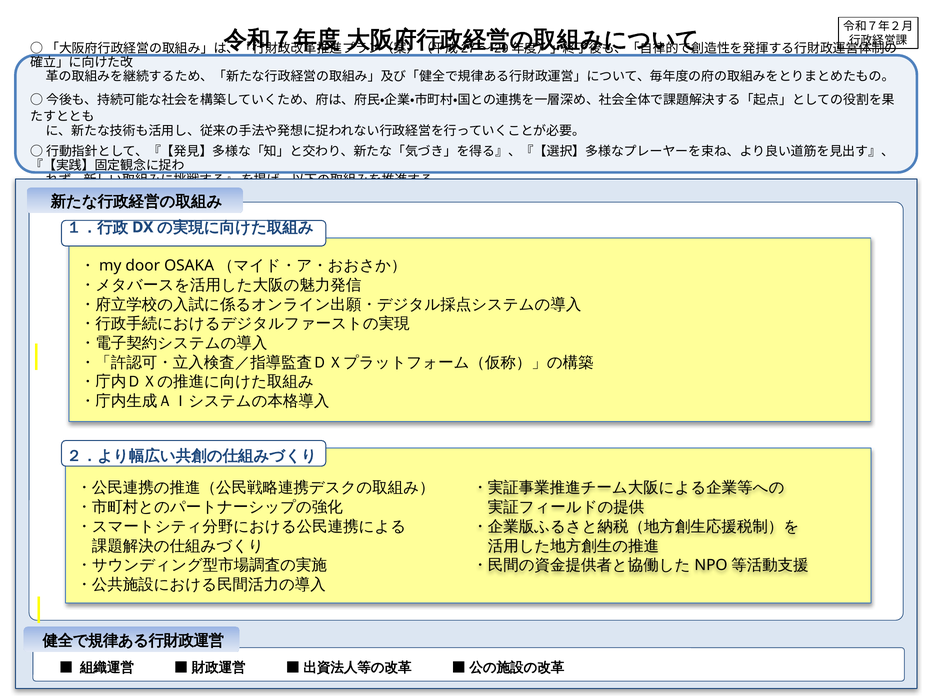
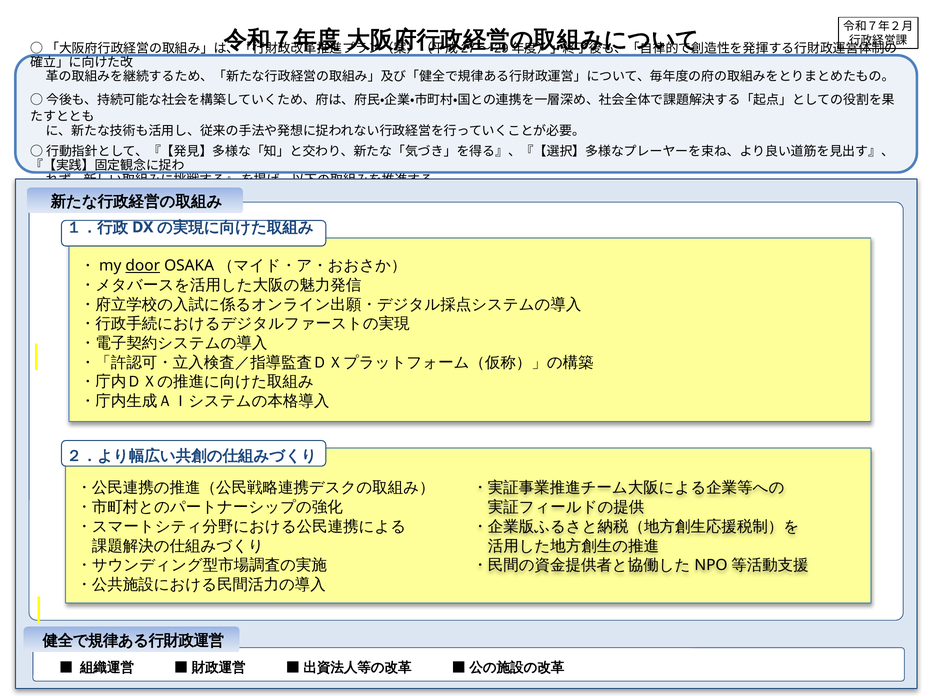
door underline: none -> present (143, 266)
